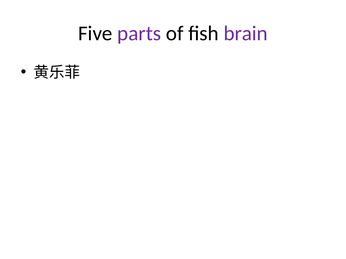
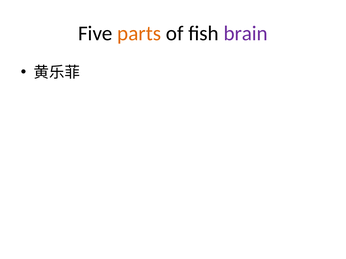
parts colour: purple -> orange (139, 33)
